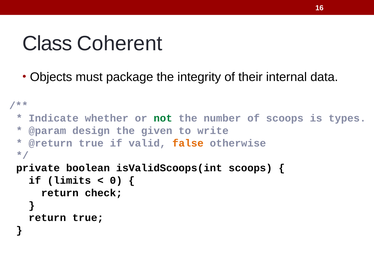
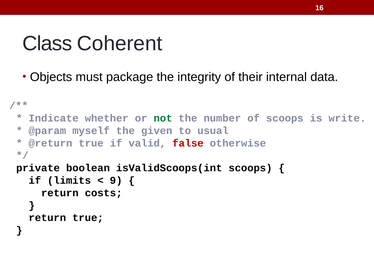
types: types -> write (347, 118)
design: design -> myself (91, 131)
write: write -> usual (213, 131)
false colour: orange -> red (188, 143)
0: 0 -> 9 (116, 181)
check: check -> costs (104, 193)
